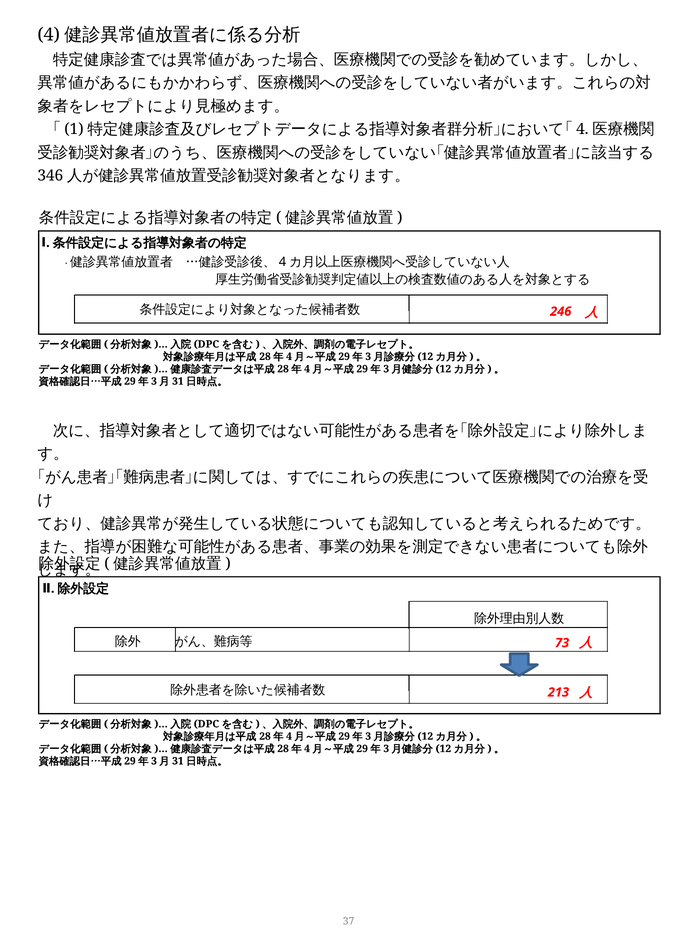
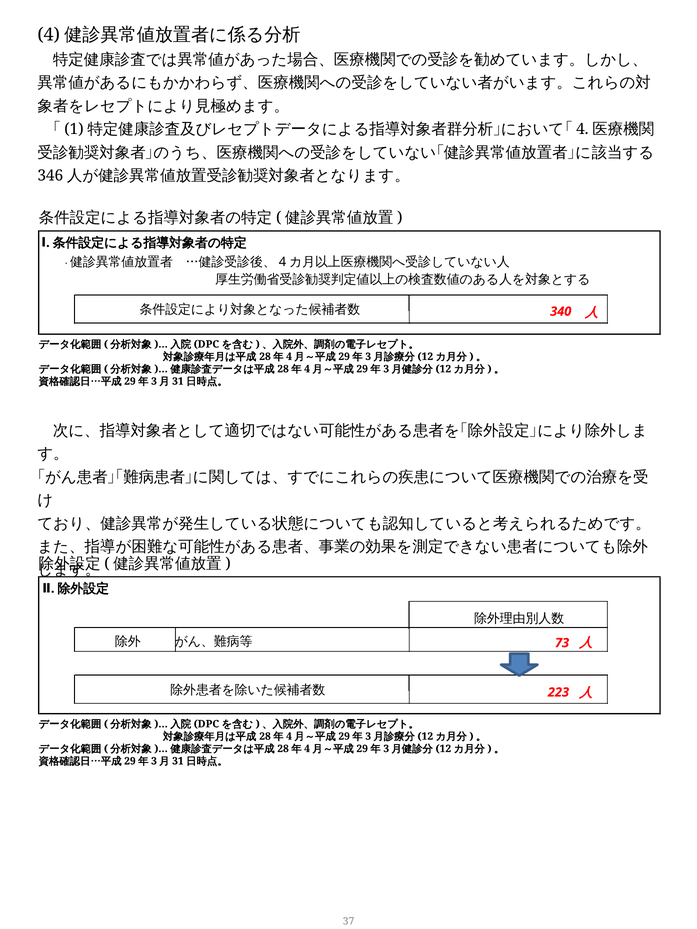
246: 246 -> 340 (561, 312)
213: 213 -> 223 (558, 693)
